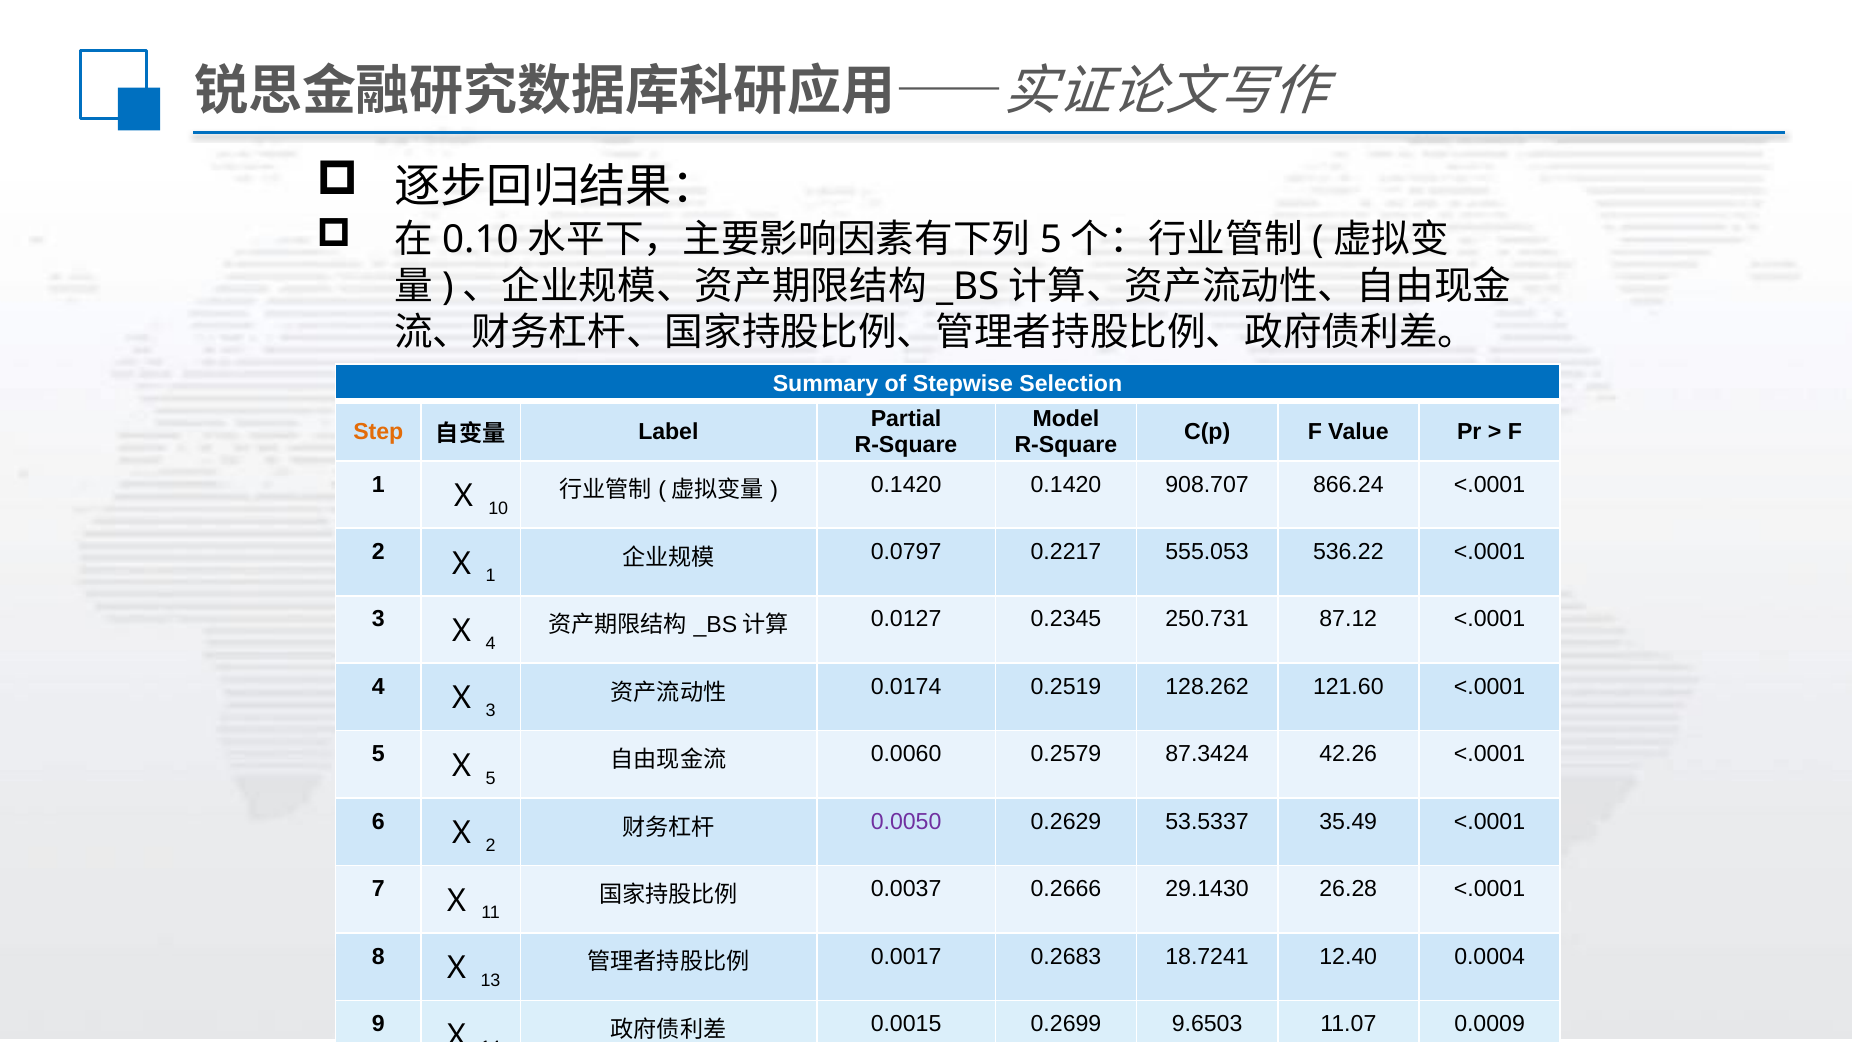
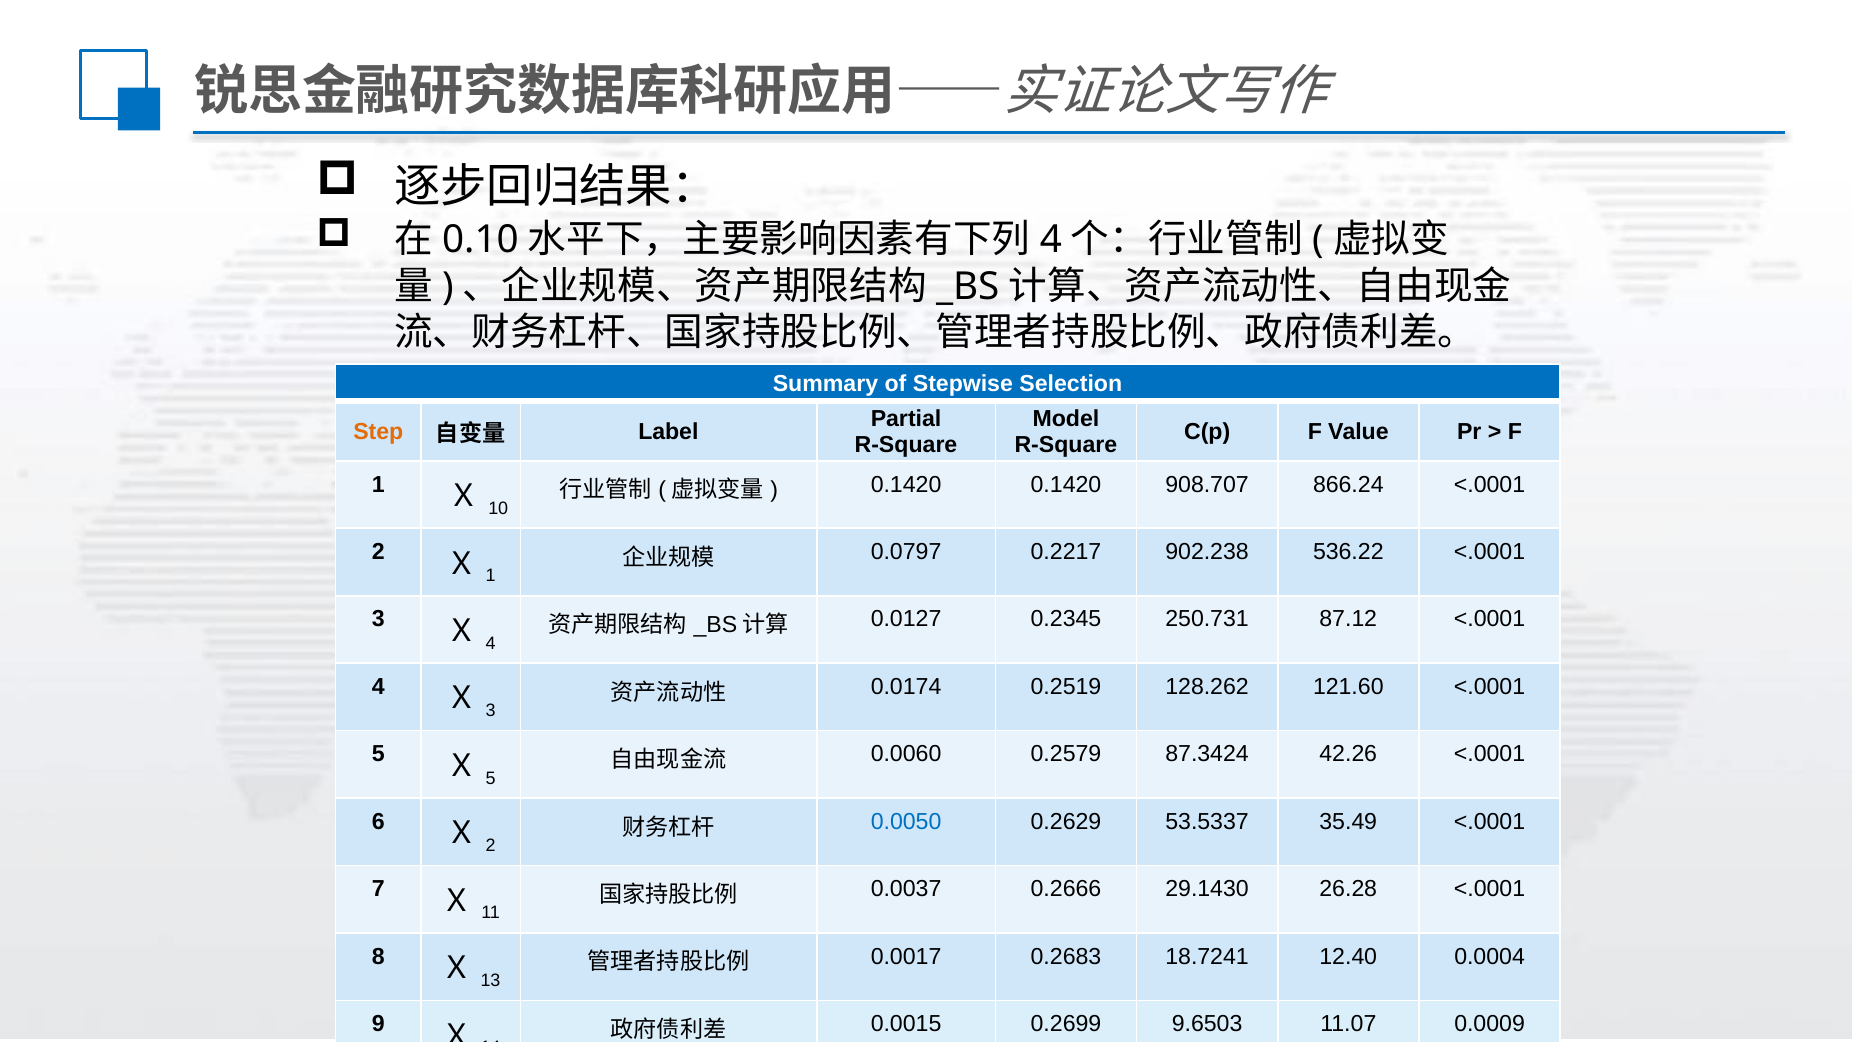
5: 5 -> 4 (1051, 240)
555.053: 555.053 -> 902.238 (1207, 552)
0.0050 colour: purple -> blue (906, 821)
